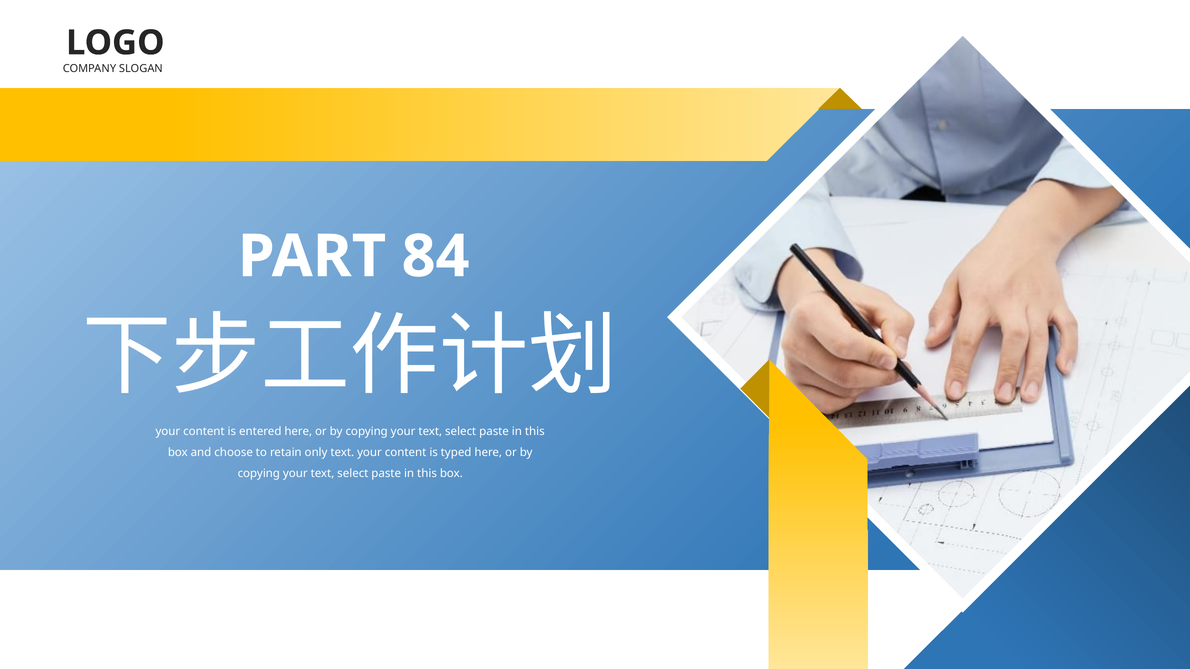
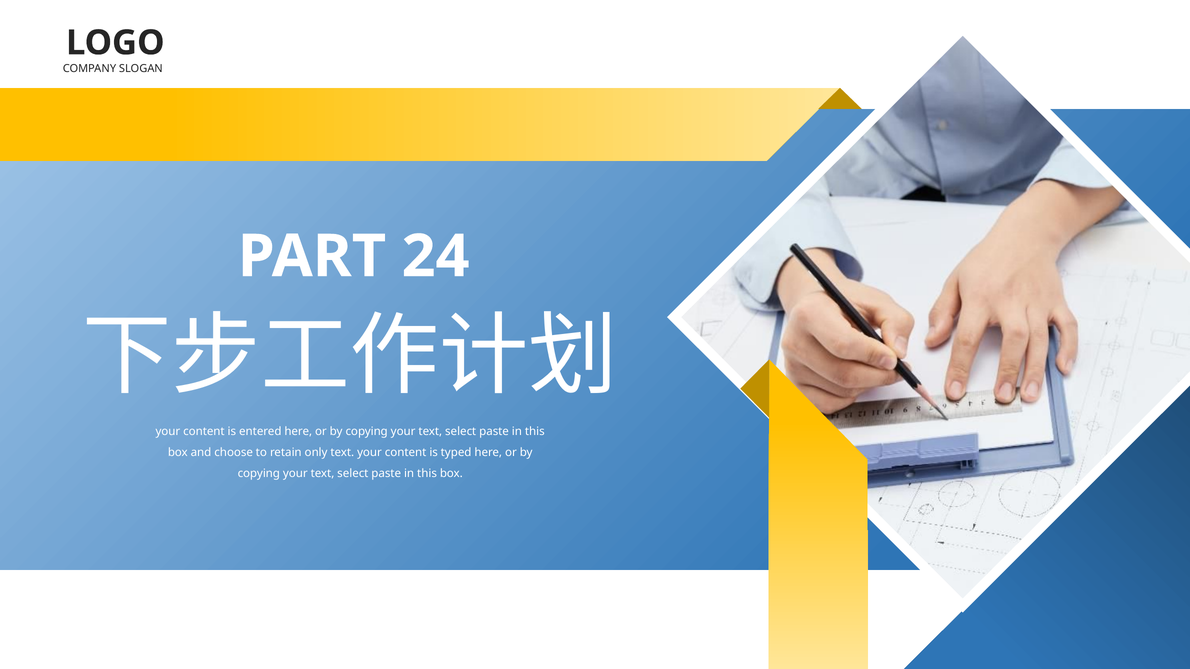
84: 84 -> 24 (436, 257)
